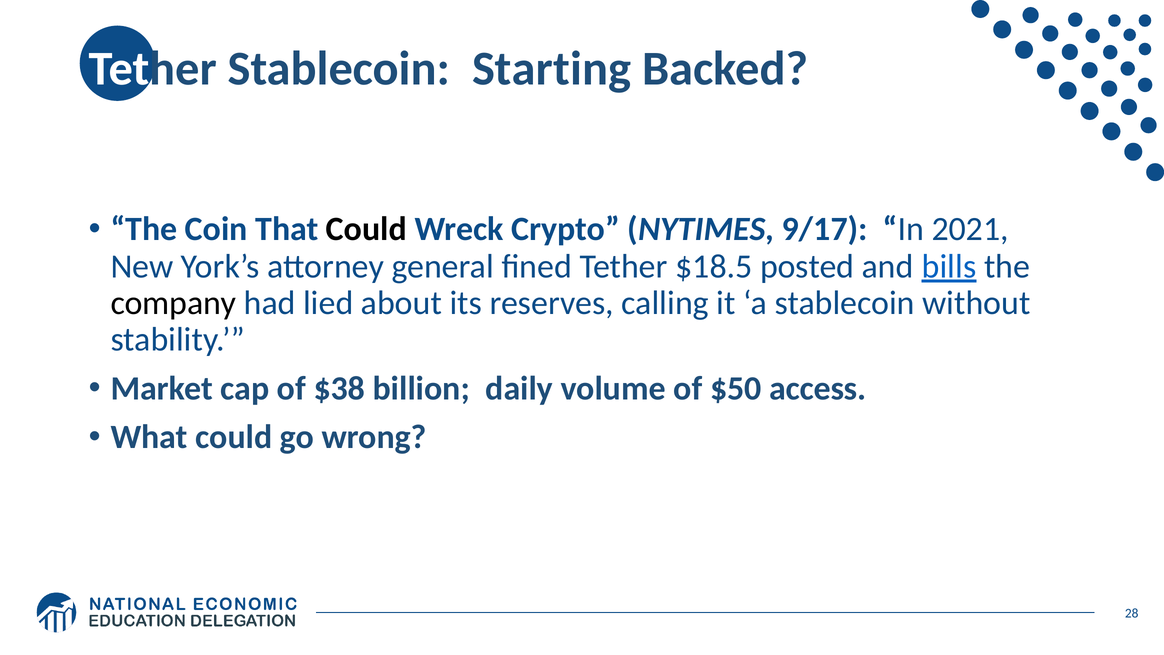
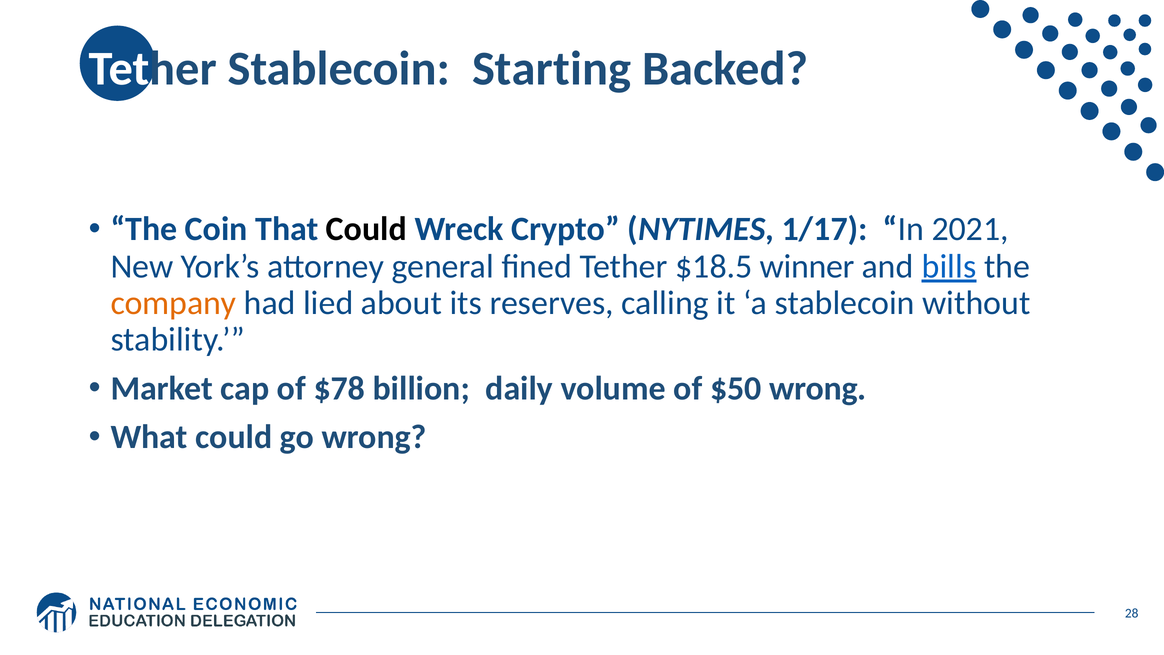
9/17: 9/17 -> 1/17 (825, 229)
posted: posted -> winner (807, 266)
company colour: black -> orange (173, 303)
$38: $38 -> $78 (339, 388)
$50 access: access -> wrong (818, 388)
